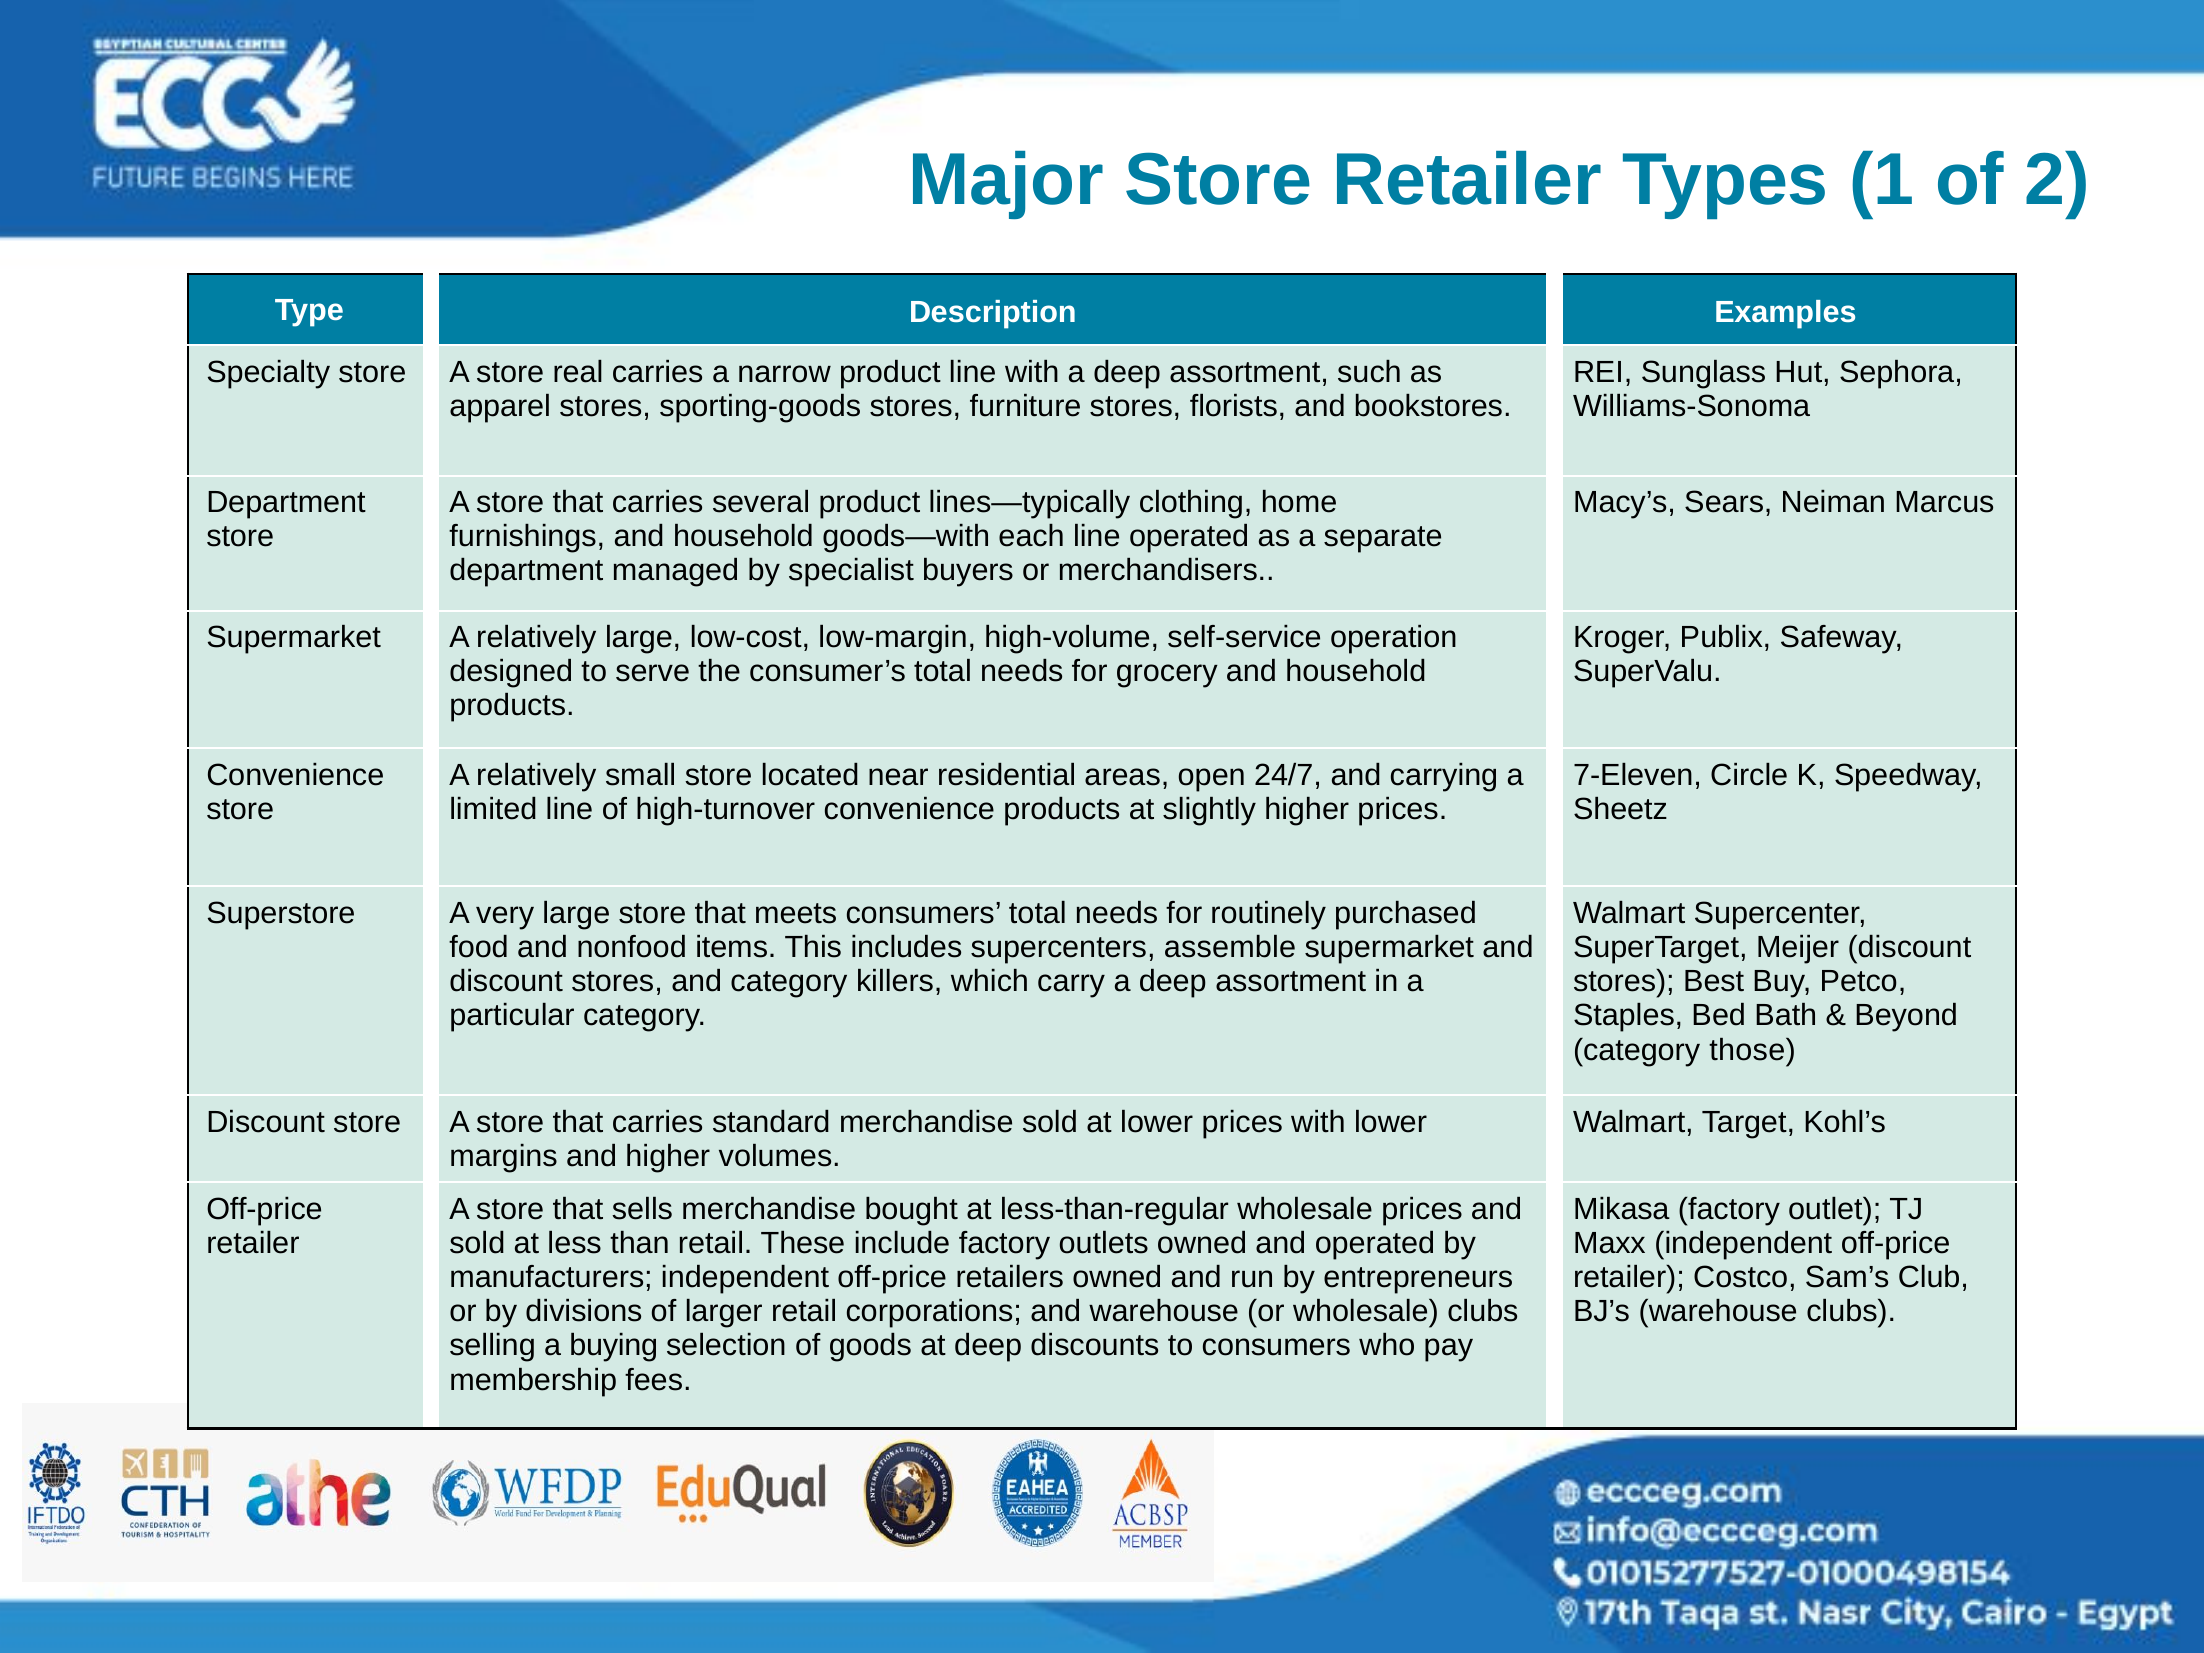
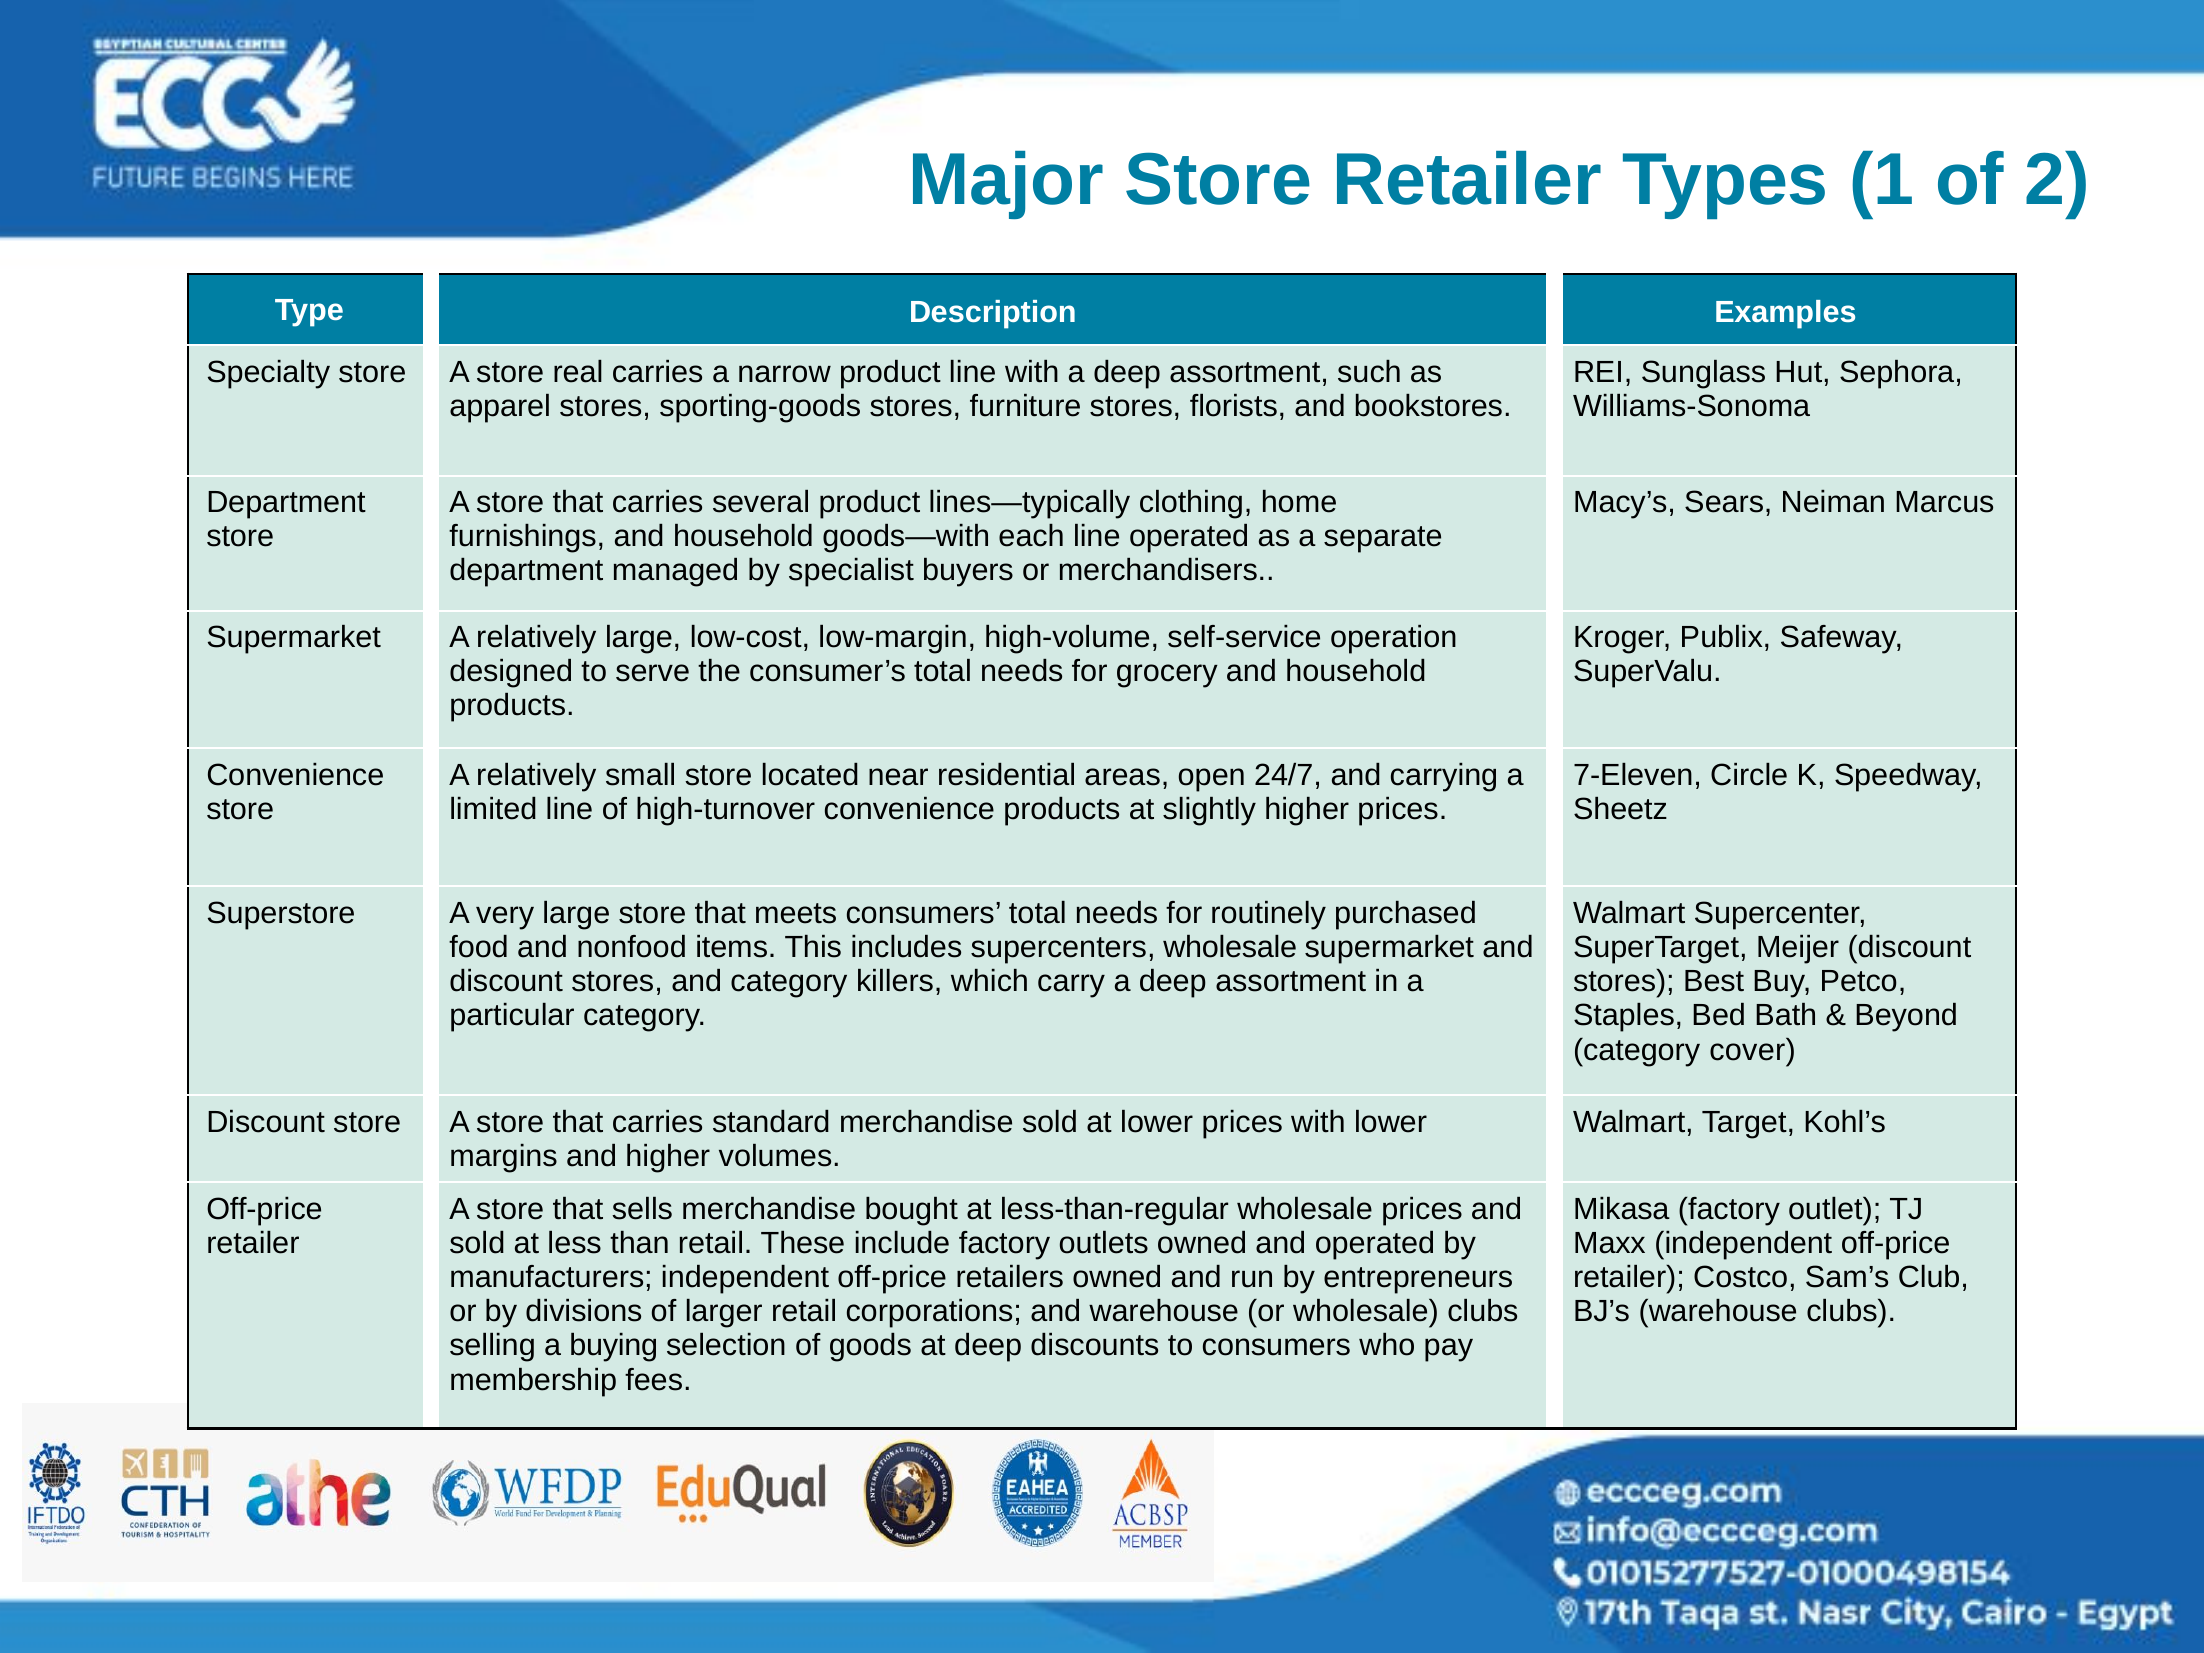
supercenters assemble: assemble -> wholesale (1230, 947)
those: those -> cover (1753, 1050)
